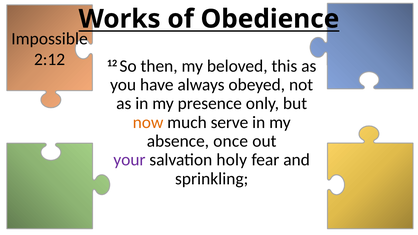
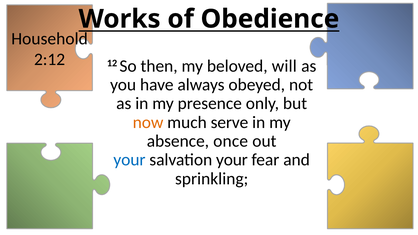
Impossible: Impossible -> Household (50, 39)
this: this -> will (284, 66)
your colour: purple -> blue (129, 160)
salvation holy: holy -> your (232, 160)
